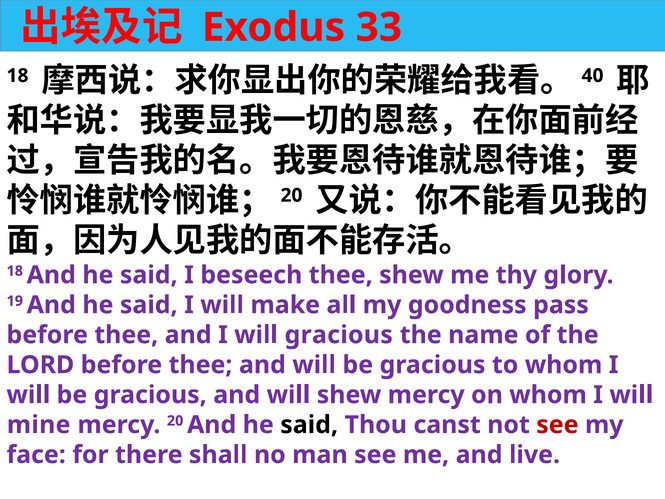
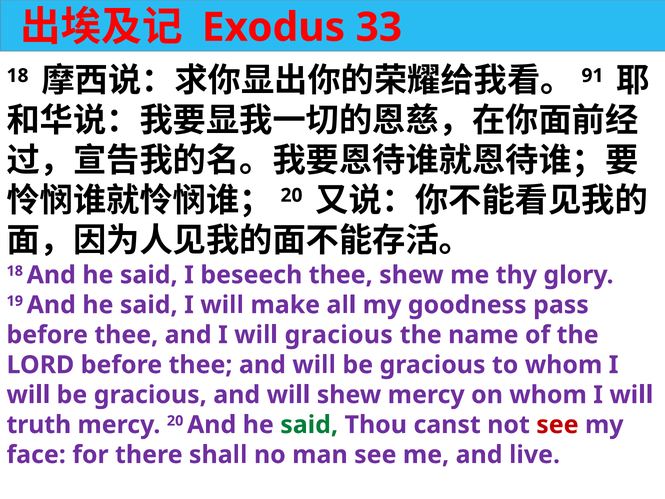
40: 40 -> 91 (593, 76)
mine: mine -> truth (39, 425)
said colour: black -> green (309, 425)
